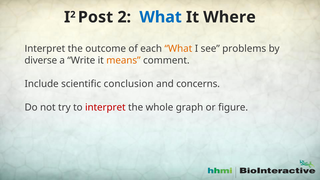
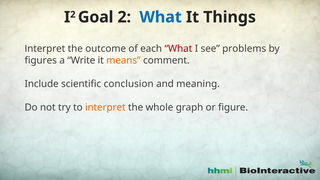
Post: Post -> Goal (96, 17)
Where: Where -> Things (230, 17)
What colour: orange -> red (178, 49)
diverse: diverse -> figures (41, 60)
concerns: concerns -> meaning (198, 84)
interpret colour: red -> orange (105, 107)
